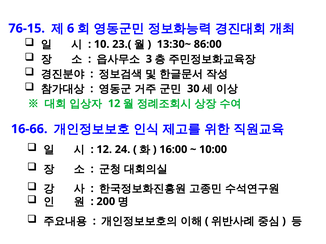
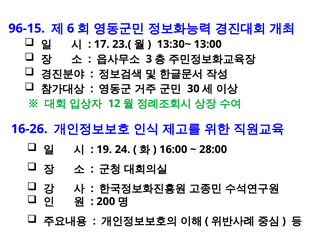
76-15: 76-15 -> 96-15 (27, 28)
10: 10 -> 17 (102, 44)
86:00: 86:00 -> 13:00 (208, 44)
16-66: 16-66 -> 16-26 (29, 129)
12: 12 -> 19 (104, 150)
10:00: 10:00 -> 28:00 (213, 150)
